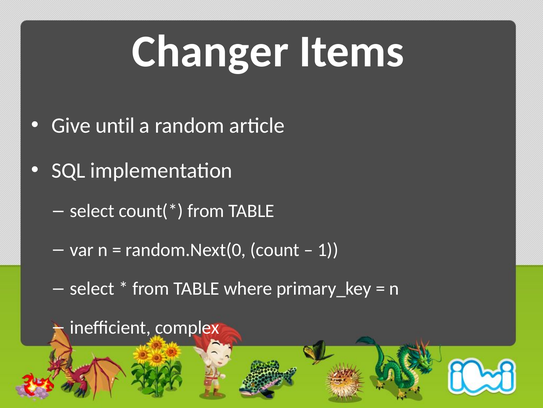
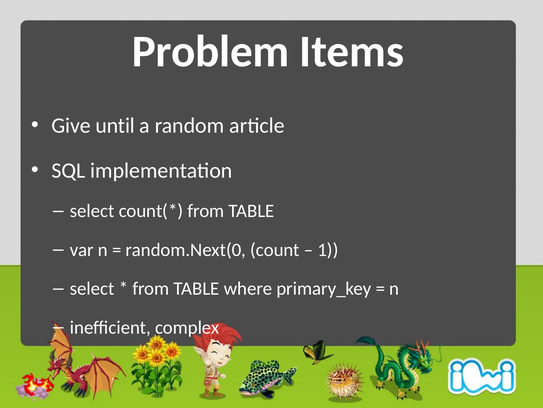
Changer: Changer -> Problem (211, 52)
